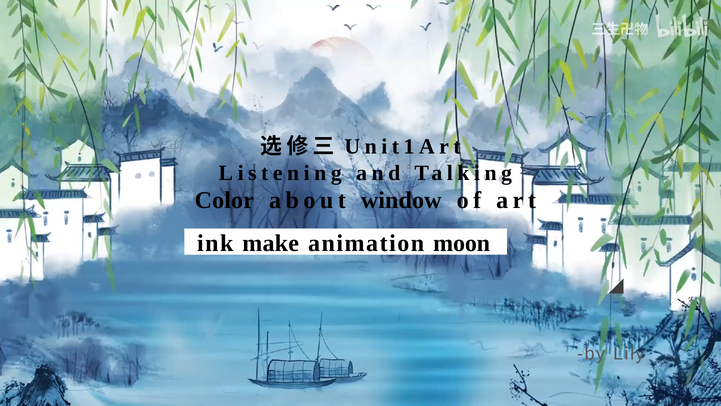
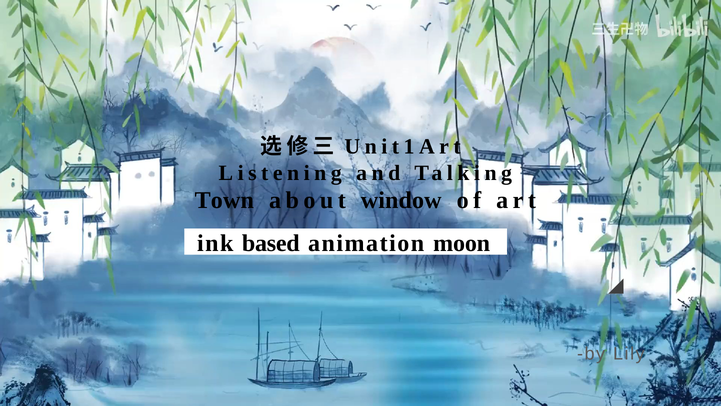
Color: Color -> Town (224, 200)
make: make -> based (271, 243)
